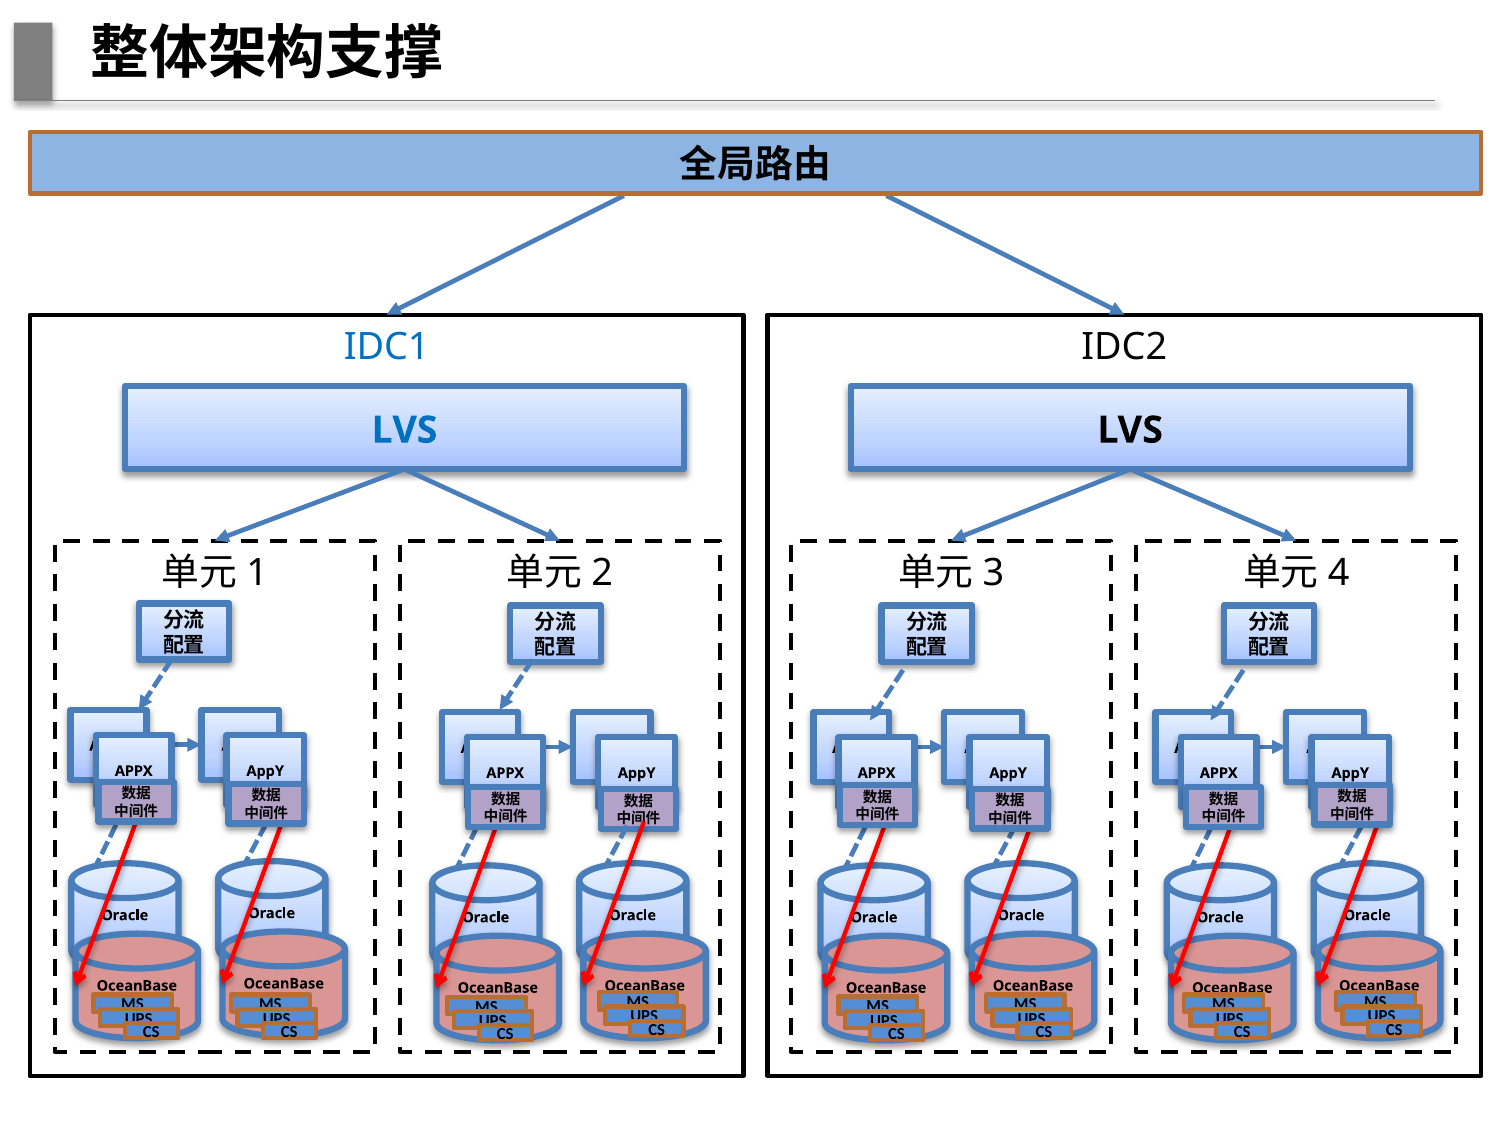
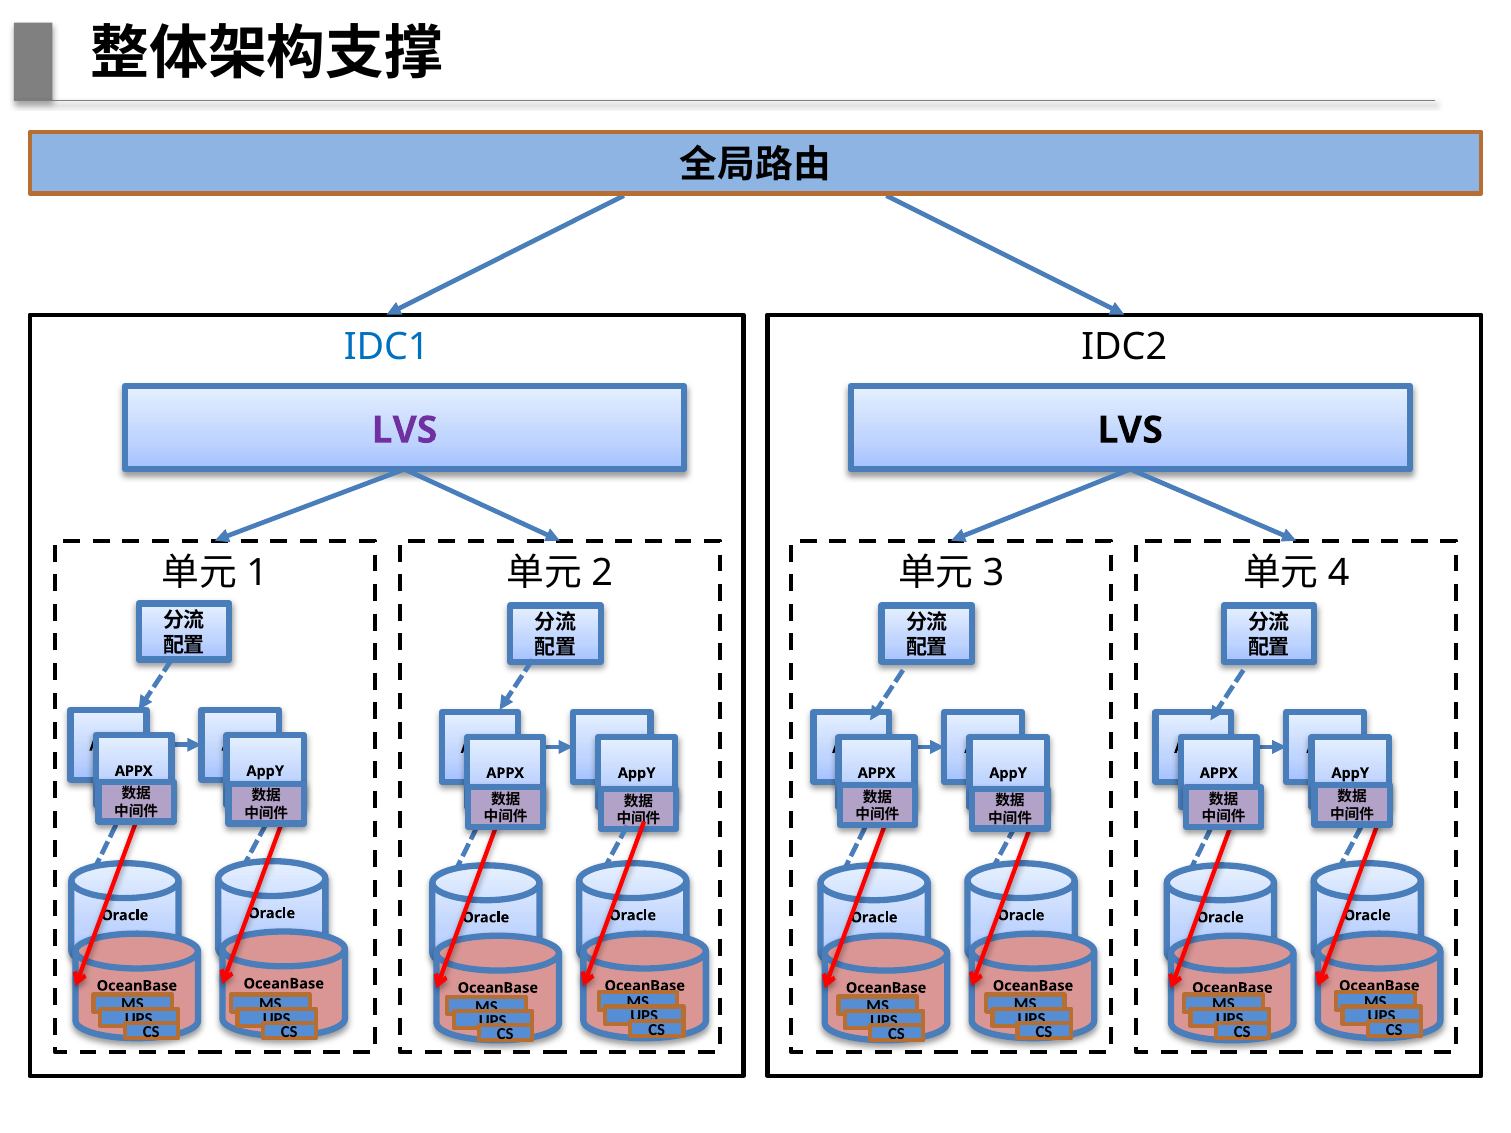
LVS colour: blue -> purple (405, 430)
